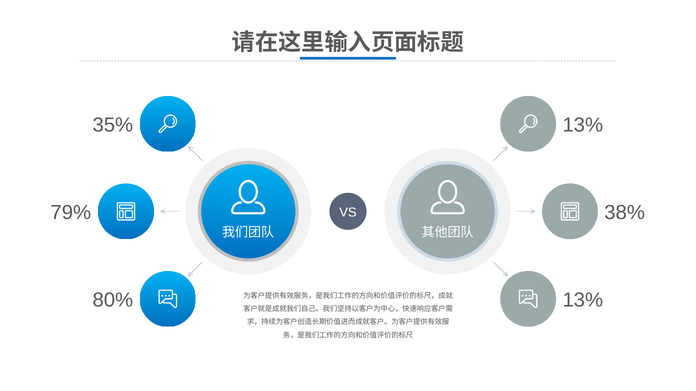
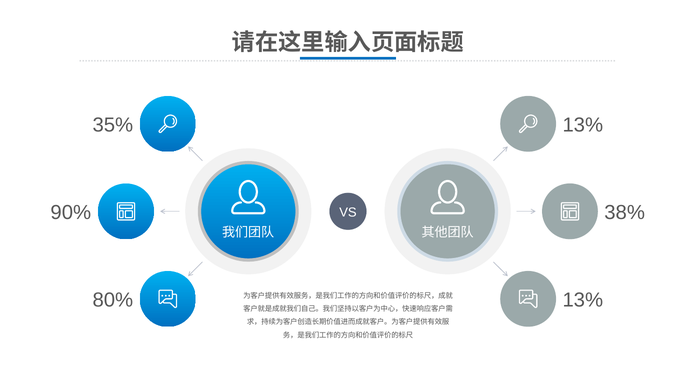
79%: 79% -> 90% (71, 213)
